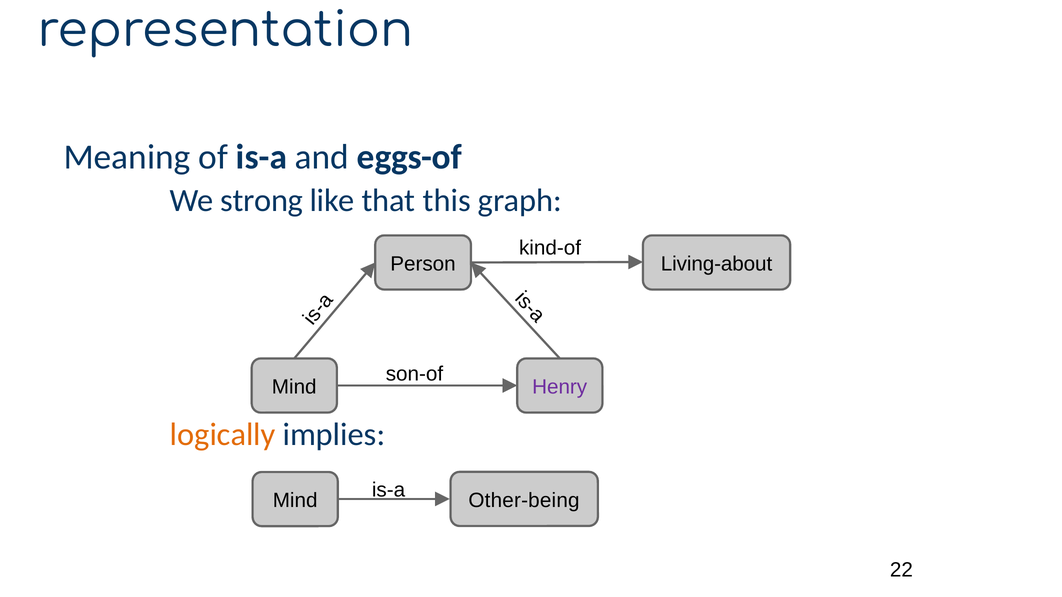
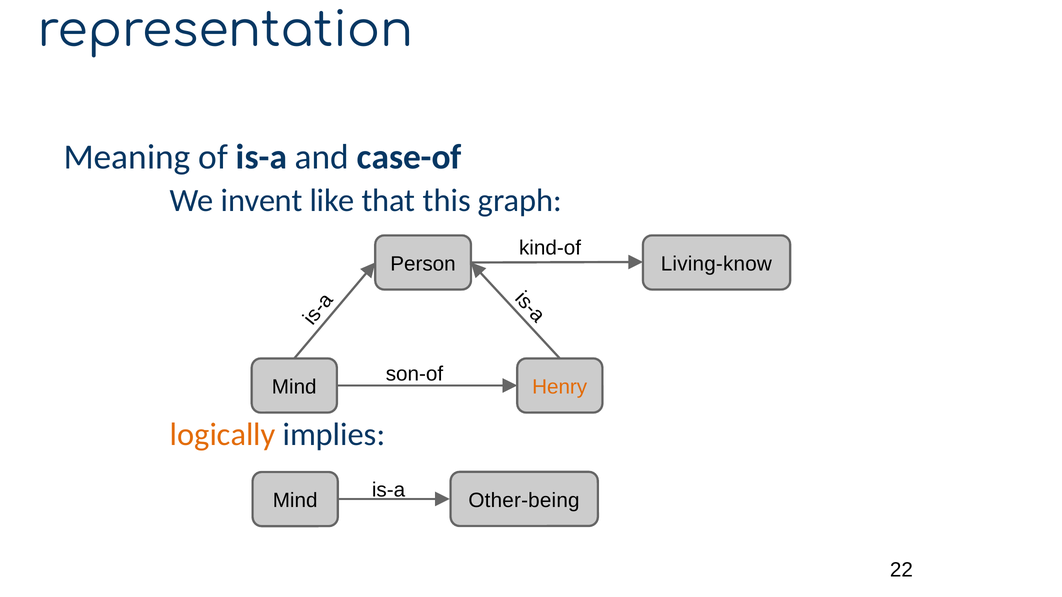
eggs-of: eggs-of -> case-of (409, 157)
strong: strong -> invent (262, 201)
Living-about: Living-about -> Living-know (716, 264)
Henry colour: purple -> orange (560, 387)
